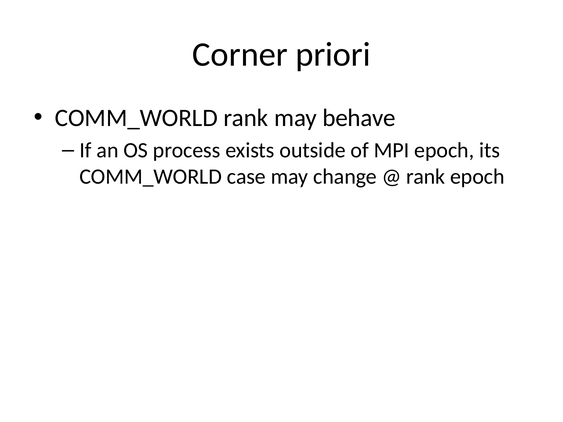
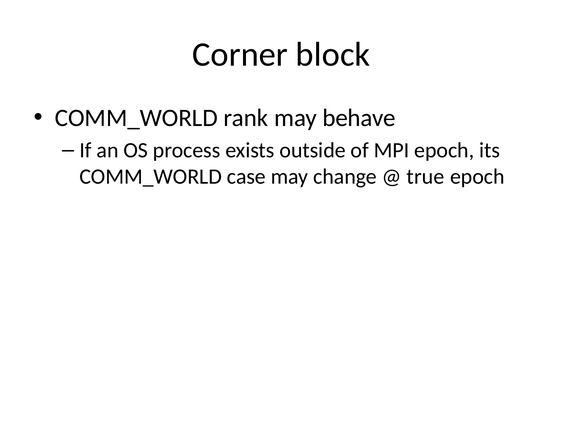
priori: priori -> block (333, 55)
rank: rank -> true (426, 177)
